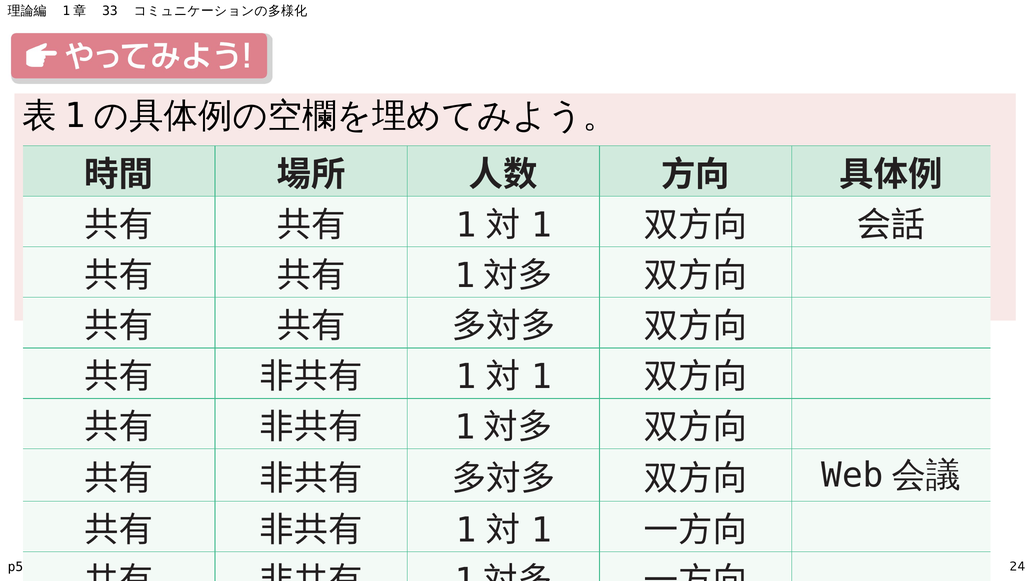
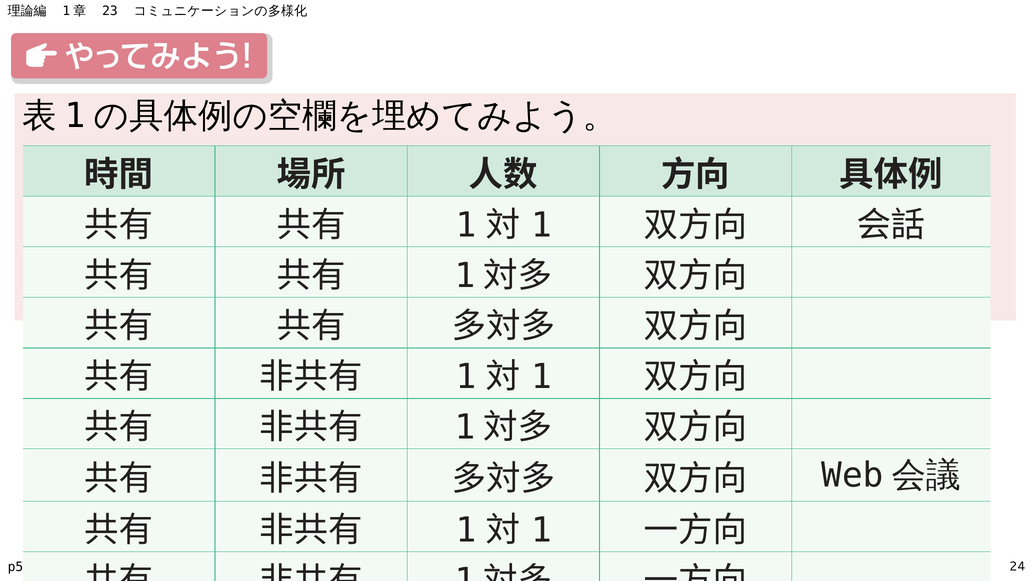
33: 33 -> 23 (110, 11)
